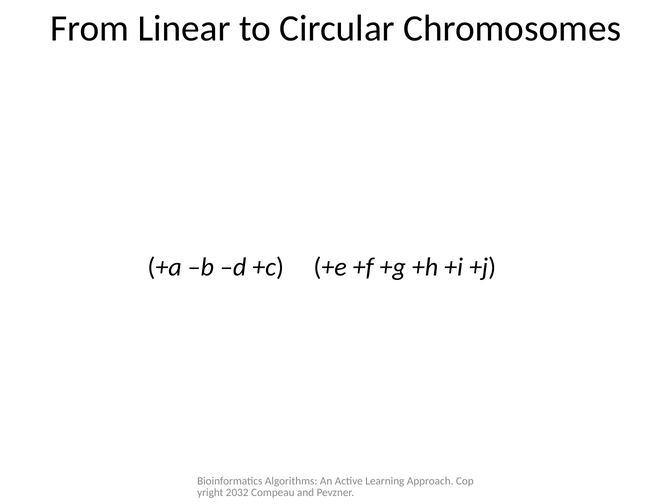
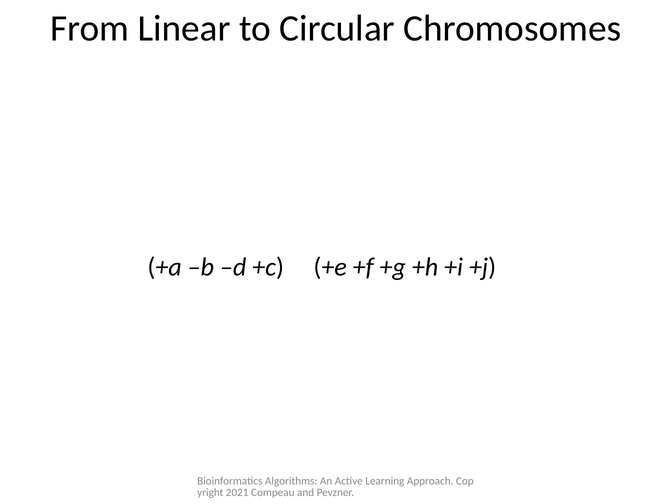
2032: 2032 -> 2021 (237, 492)
